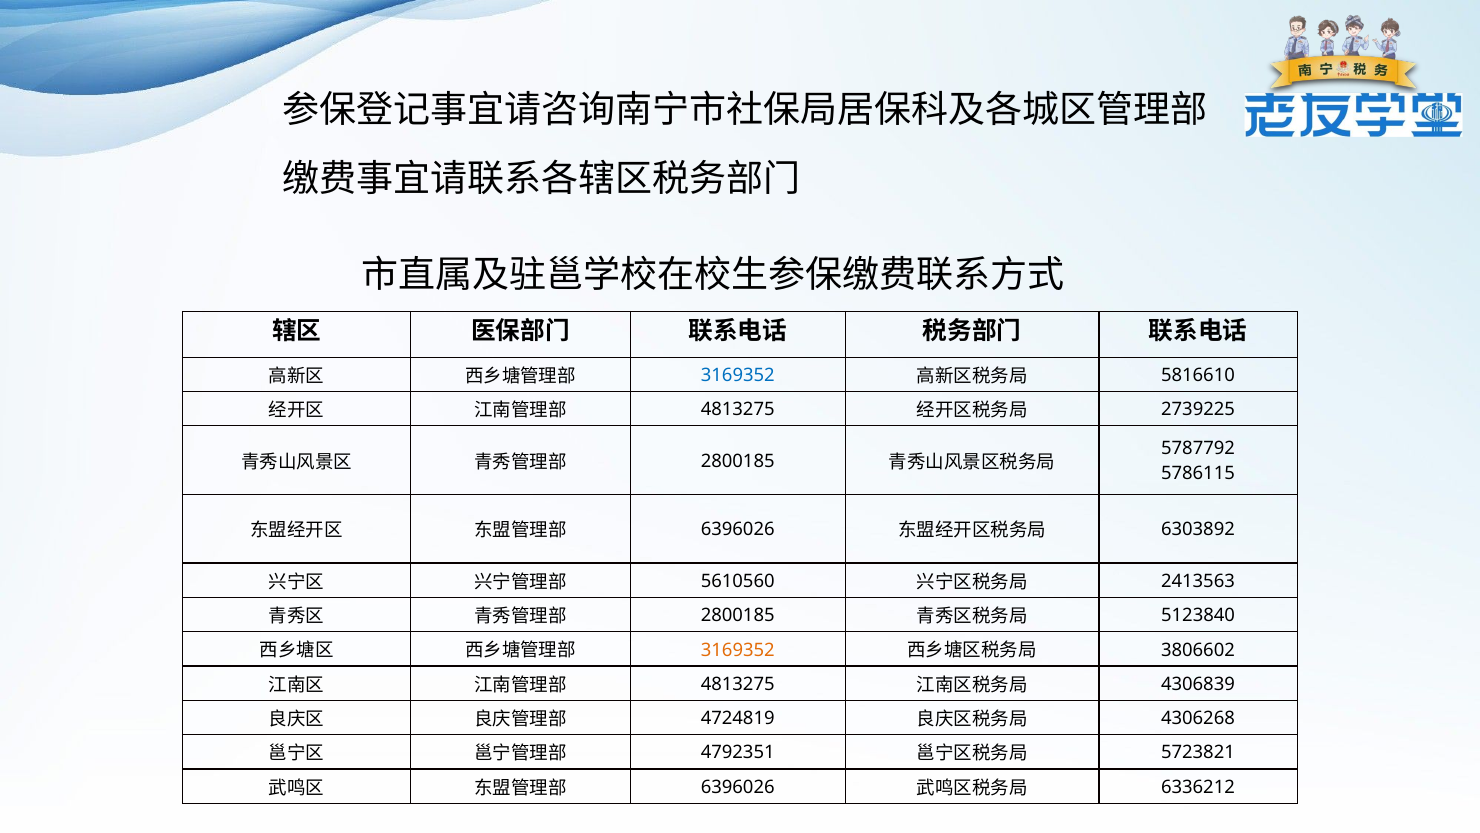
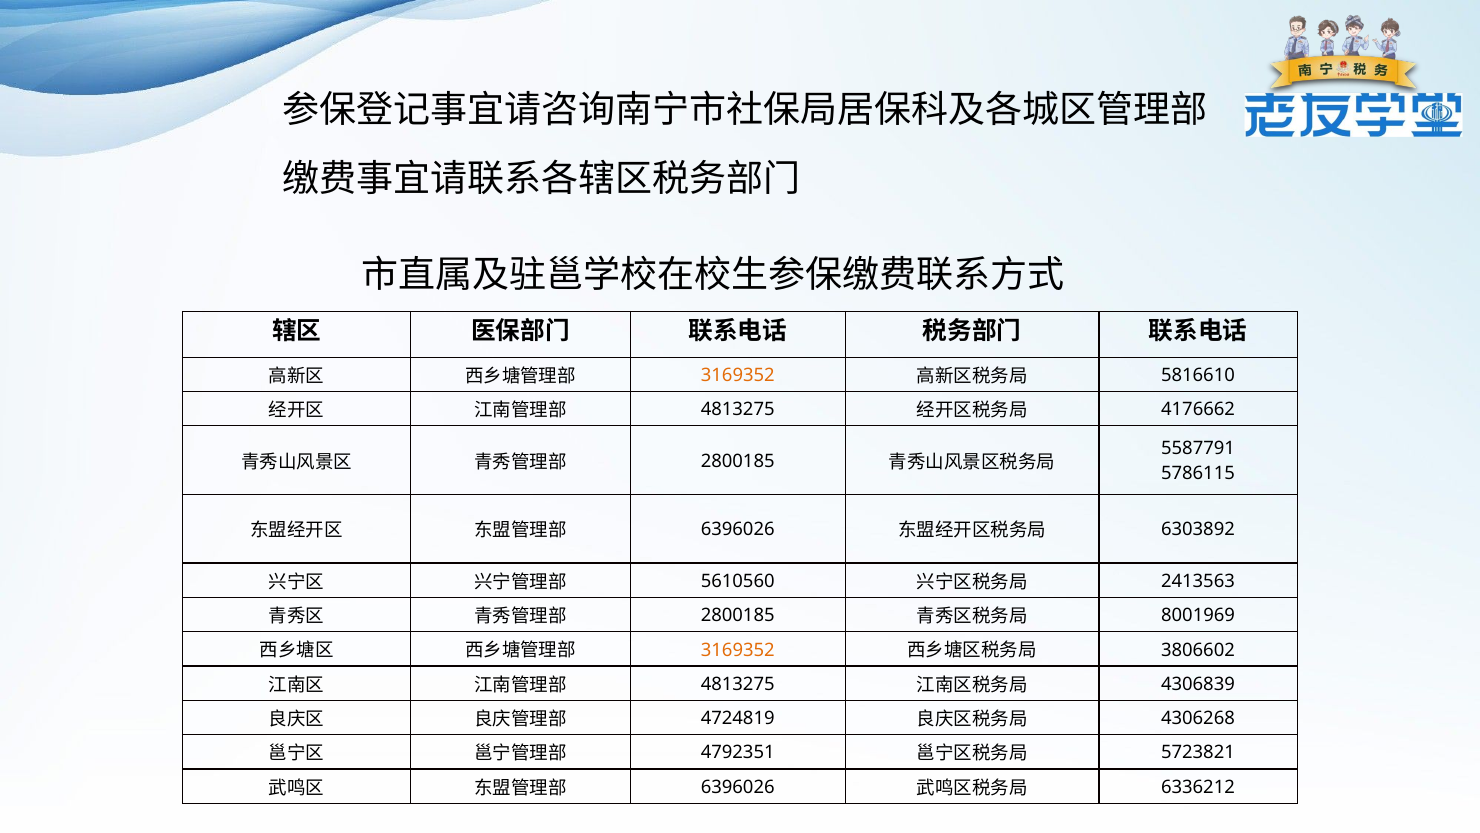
3169352 colour: blue -> orange (738, 375)
2739225: 2739225 -> 4176662 (1198, 410)
5787792: 5787792 -> 5587791 (1198, 448)
5123840: 5123840 -> 8001969 (1198, 615)
